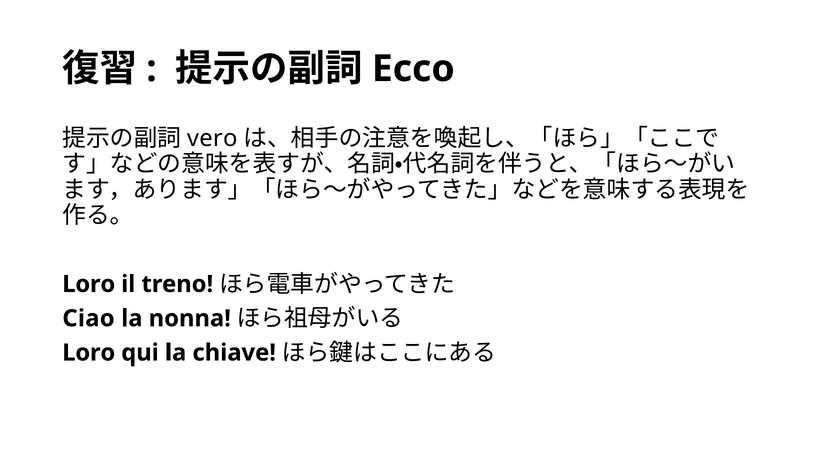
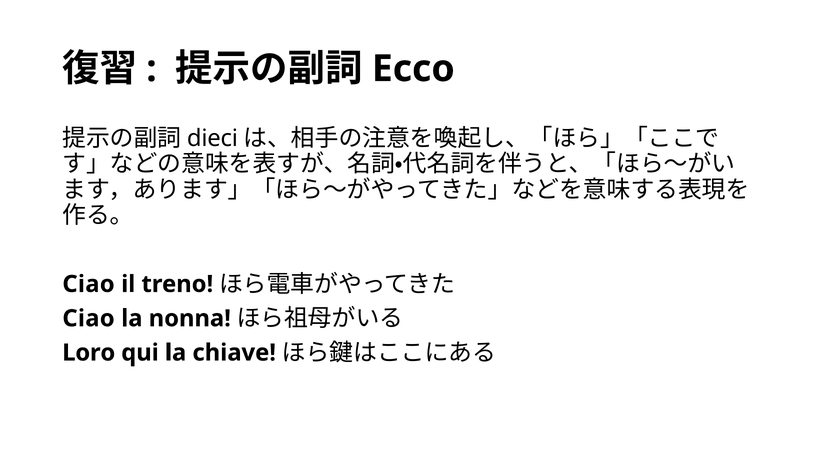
vero: vero -> dieci (212, 138)
Loro: Loro -> Ciao (89, 284)
